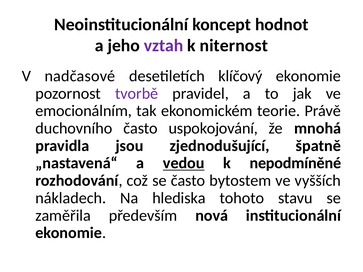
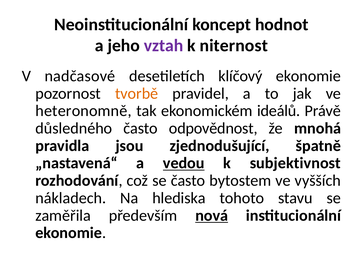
tvorbě colour: purple -> orange (137, 94)
emocionálním: emocionálním -> heteronomně (84, 111)
teorie: teorie -> ideálů (279, 111)
duchovního: duchovního -> důsledného (74, 128)
uspokojování: uspokojování -> odpovědnost (213, 128)
nepodmíněné: nepodmíněné -> subjektivnost (295, 163)
nová underline: none -> present (212, 216)
